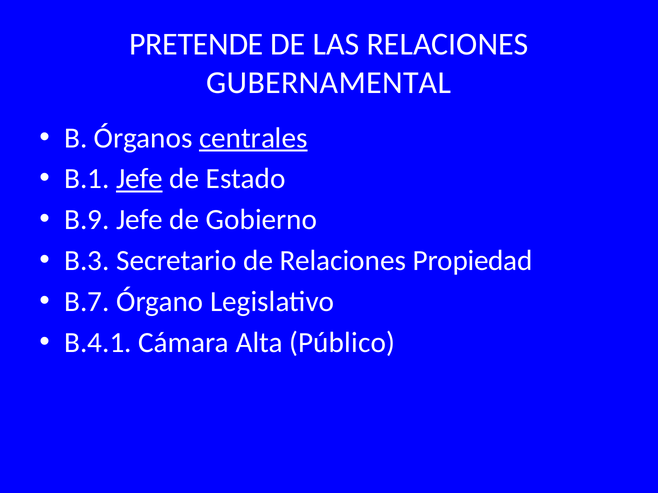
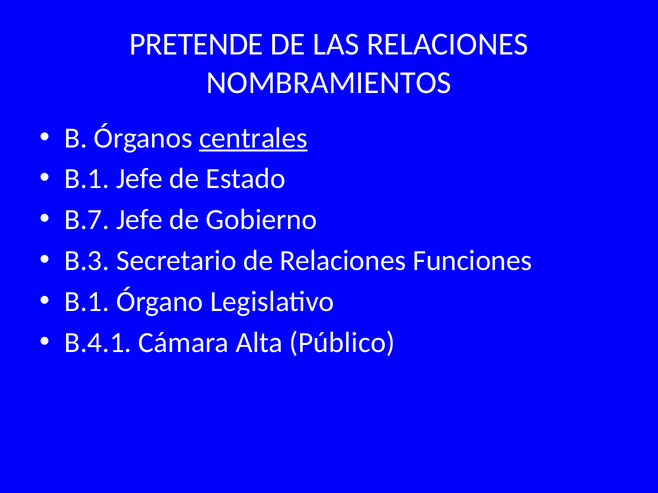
GUBERNAMENTAL: GUBERNAMENTAL -> NOMBRAMIENTOS (329, 83)
Jefe underline: present -> none (140, 179)
B.9: B.9 -> B.7 (87, 220)
Propiedad: Propiedad -> Funciones (472, 261)
B.7: B.7 -> B.1 (87, 302)
